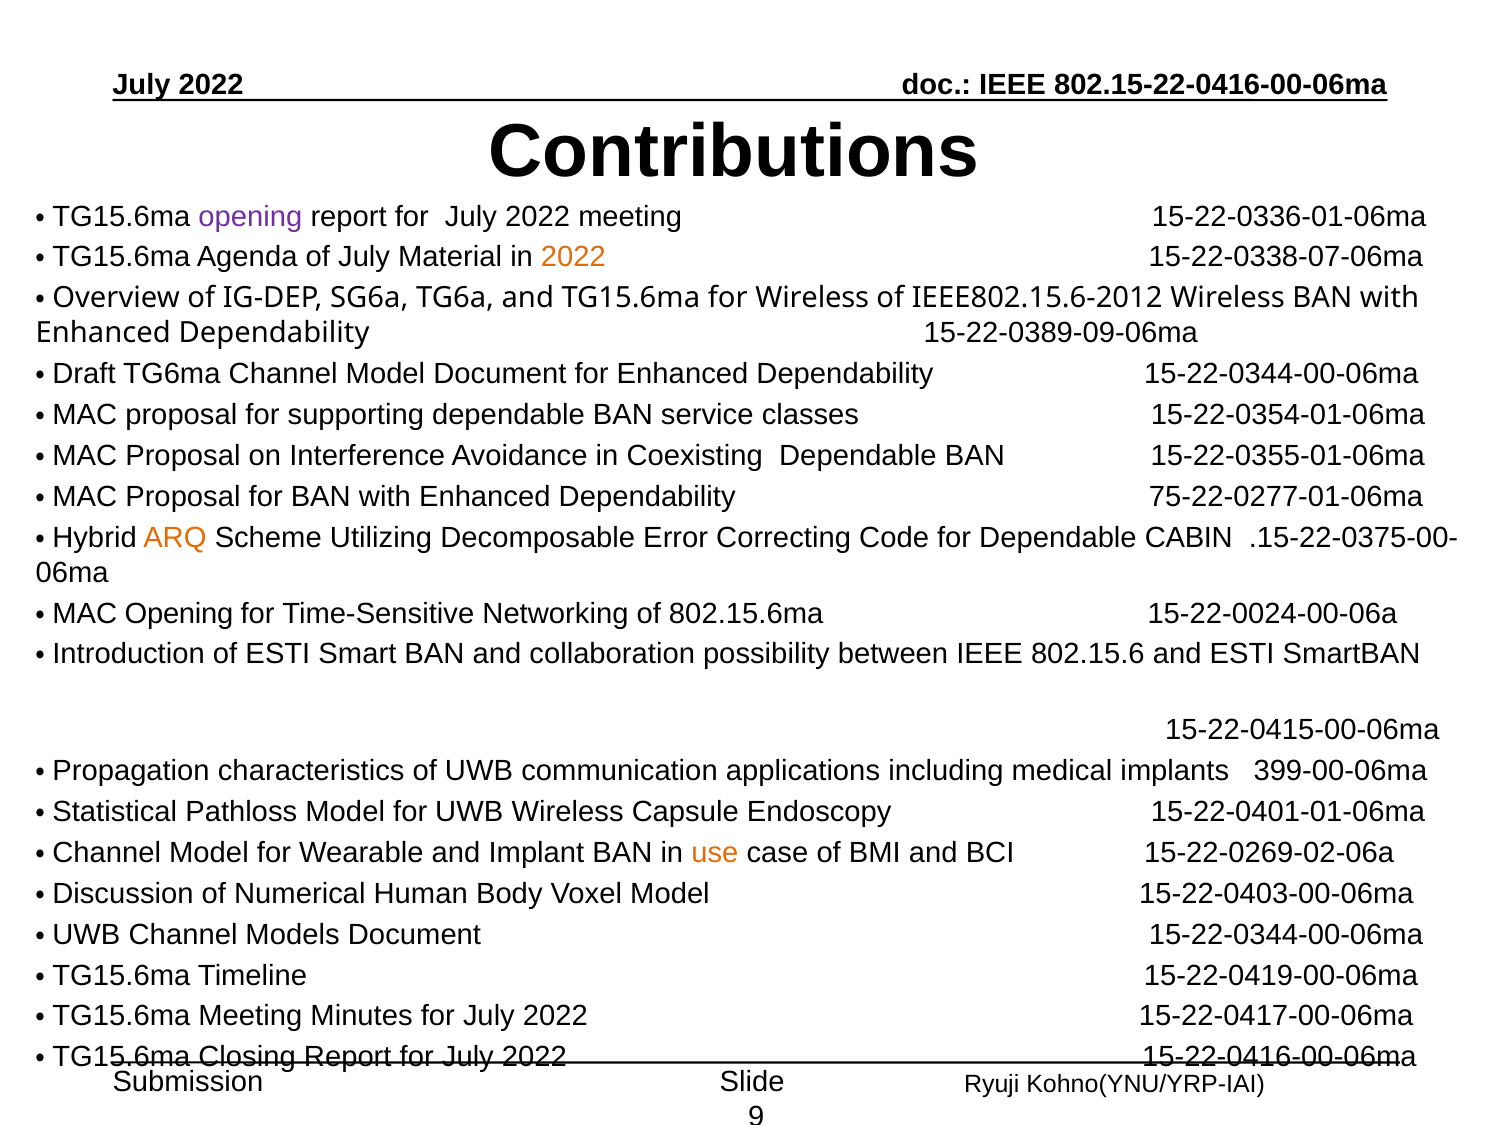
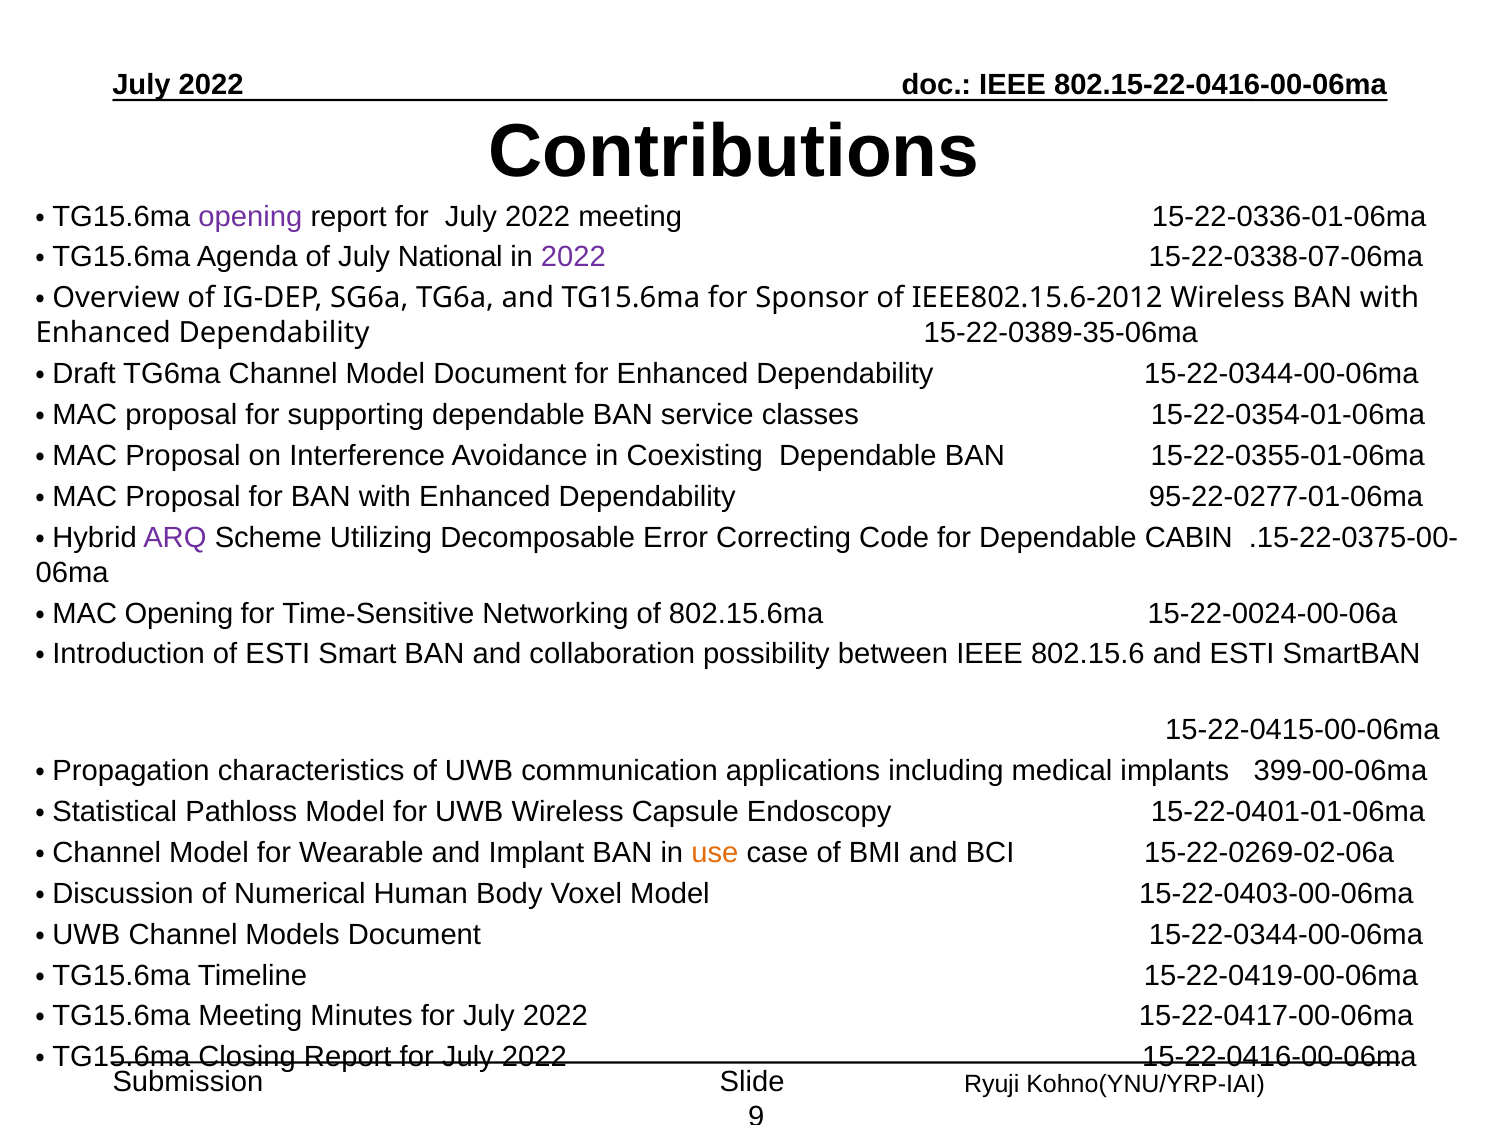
Material: Material -> National (450, 257)
2022 colour: orange -> purple (573, 257)
for Wireless: Wireless -> Sponsor (812, 298)
15-22-0389-09-06ma: 15-22-0389-09-06ma -> 15-22-0389-35-06ma (1061, 333)
75-22-0277-01-06ma: 75-22-0277-01-06ma -> 95-22-0277-01-06ma (1286, 497)
ARQ colour: orange -> purple (175, 538)
